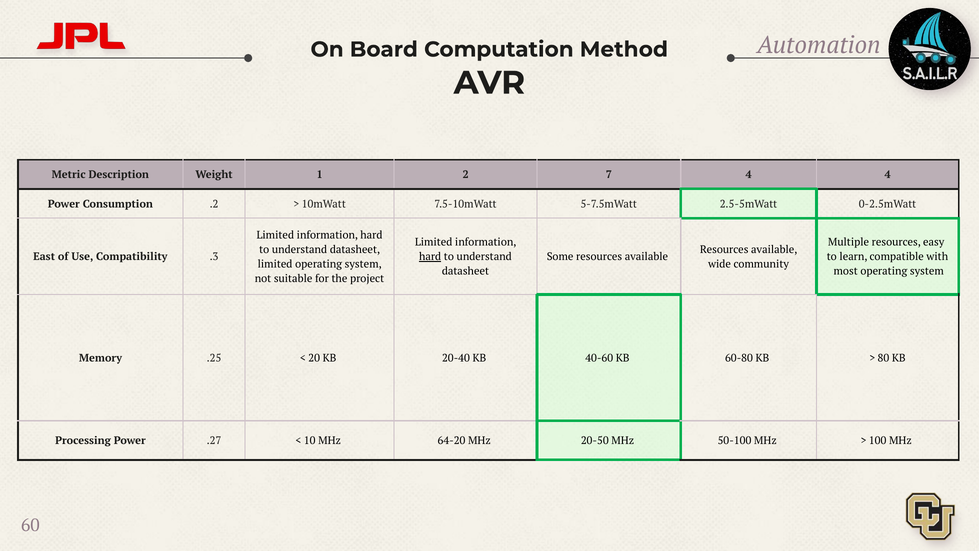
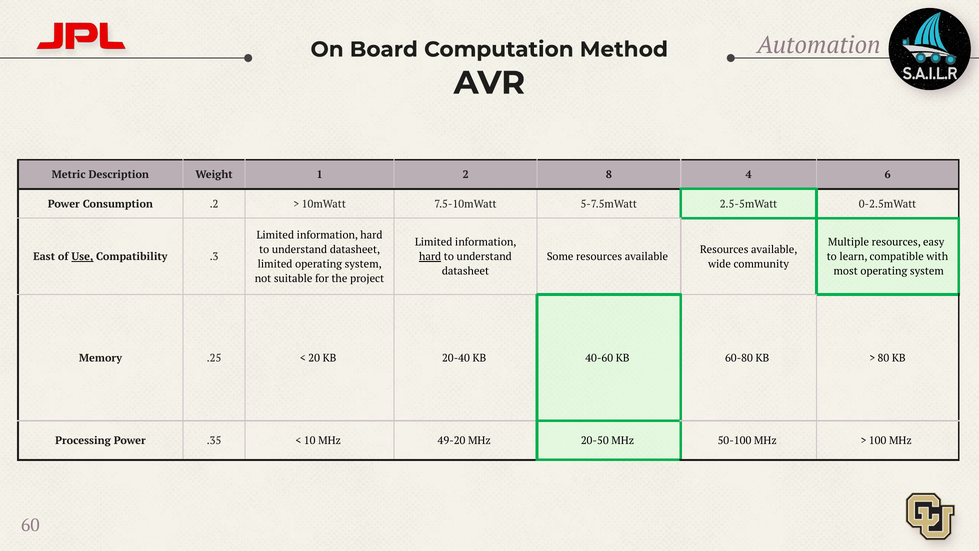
7: 7 -> 8 (609, 175)
4 4: 4 -> 6 (888, 175)
Use underline: none -> present (82, 257)
.27: .27 -> .35 (214, 441)
64-20: 64-20 -> 49-20 (451, 441)
